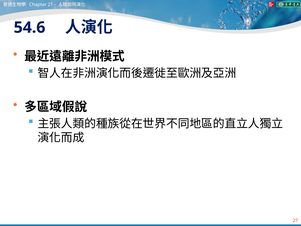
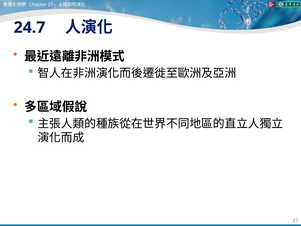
54.6: 54.6 -> 24.7 (30, 27)
